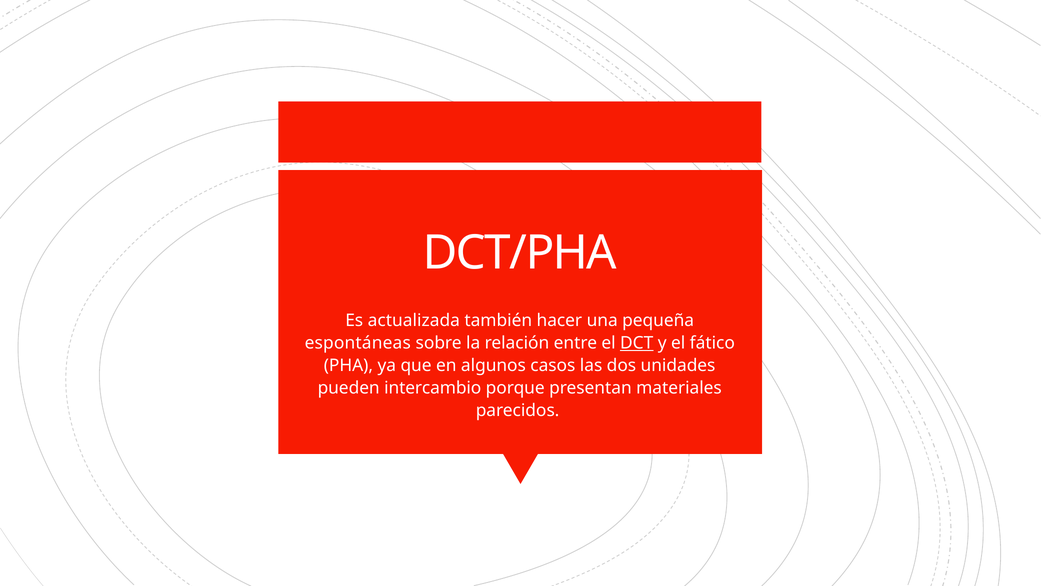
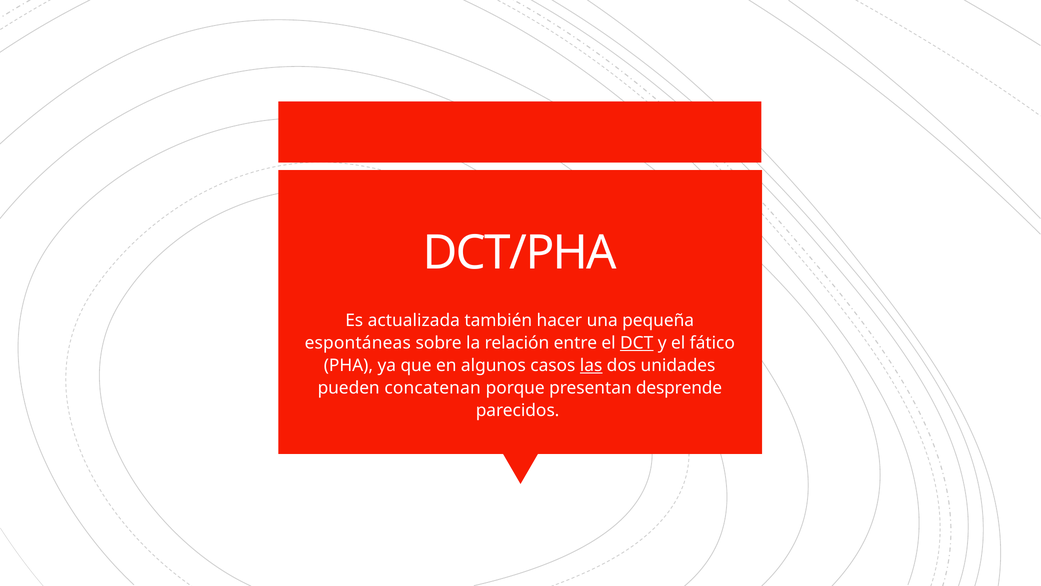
las underline: none -> present (591, 365)
intercambio: intercambio -> concatenan (433, 388)
materiales: materiales -> desprende (679, 388)
